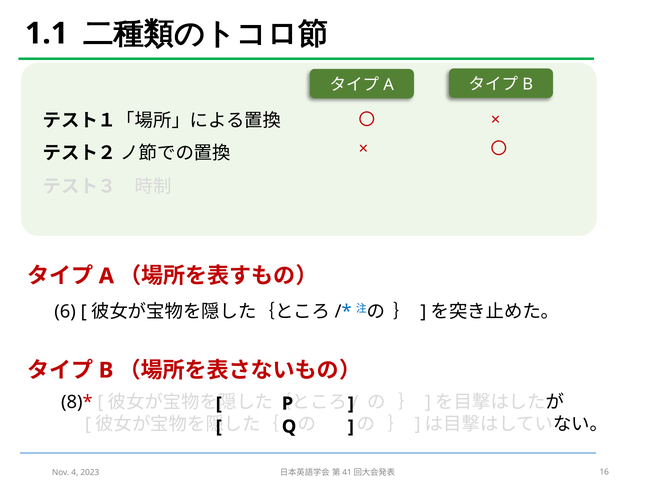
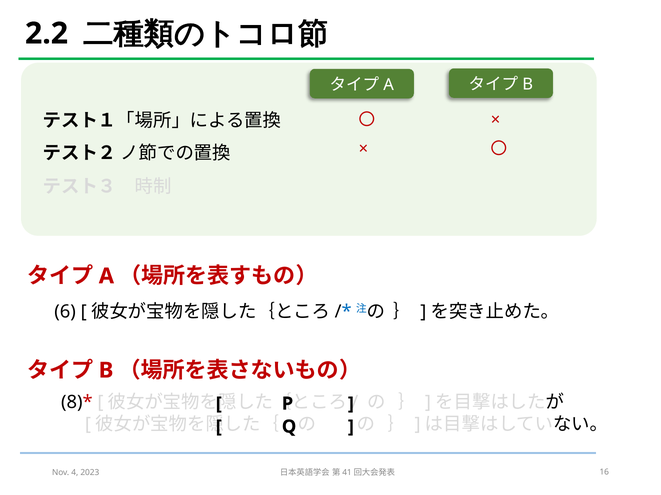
1.1: 1.1 -> 2.2 (47, 33)
